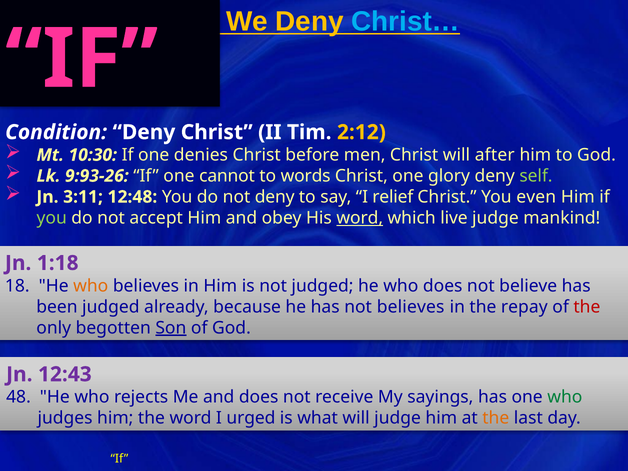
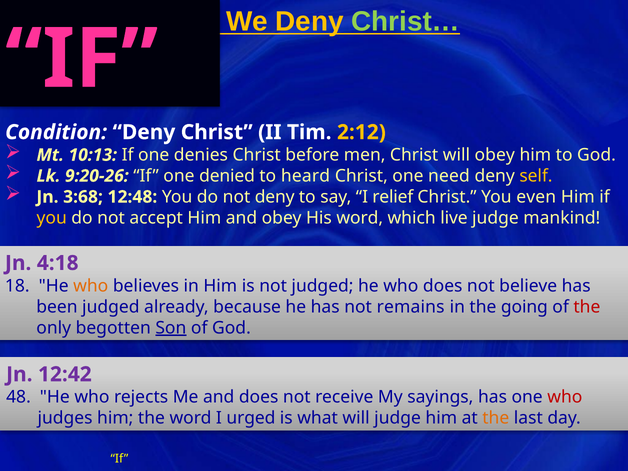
Christ… colour: light blue -> light green (406, 22)
10:30: 10:30 -> 10:13 (93, 155)
will after: after -> obey (495, 155)
9:93-26: 9:93-26 -> 9:20-26 (97, 176)
cannot: cannot -> denied (227, 176)
words: words -> heard (305, 176)
glory: glory -> need (449, 176)
self colour: light green -> yellow (536, 176)
3:11: 3:11 -> 3:68 (83, 197)
you colour: light green -> yellow (52, 218)
word underline: present -> none (360, 218)
1:18: 1:18 -> 4:18 (58, 263)
not believes: believes -> remains (411, 307)
repay: repay -> going (524, 307)
12:43: 12:43 -> 12:42 (65, 374)
who colour: green -> red (565, 397)
